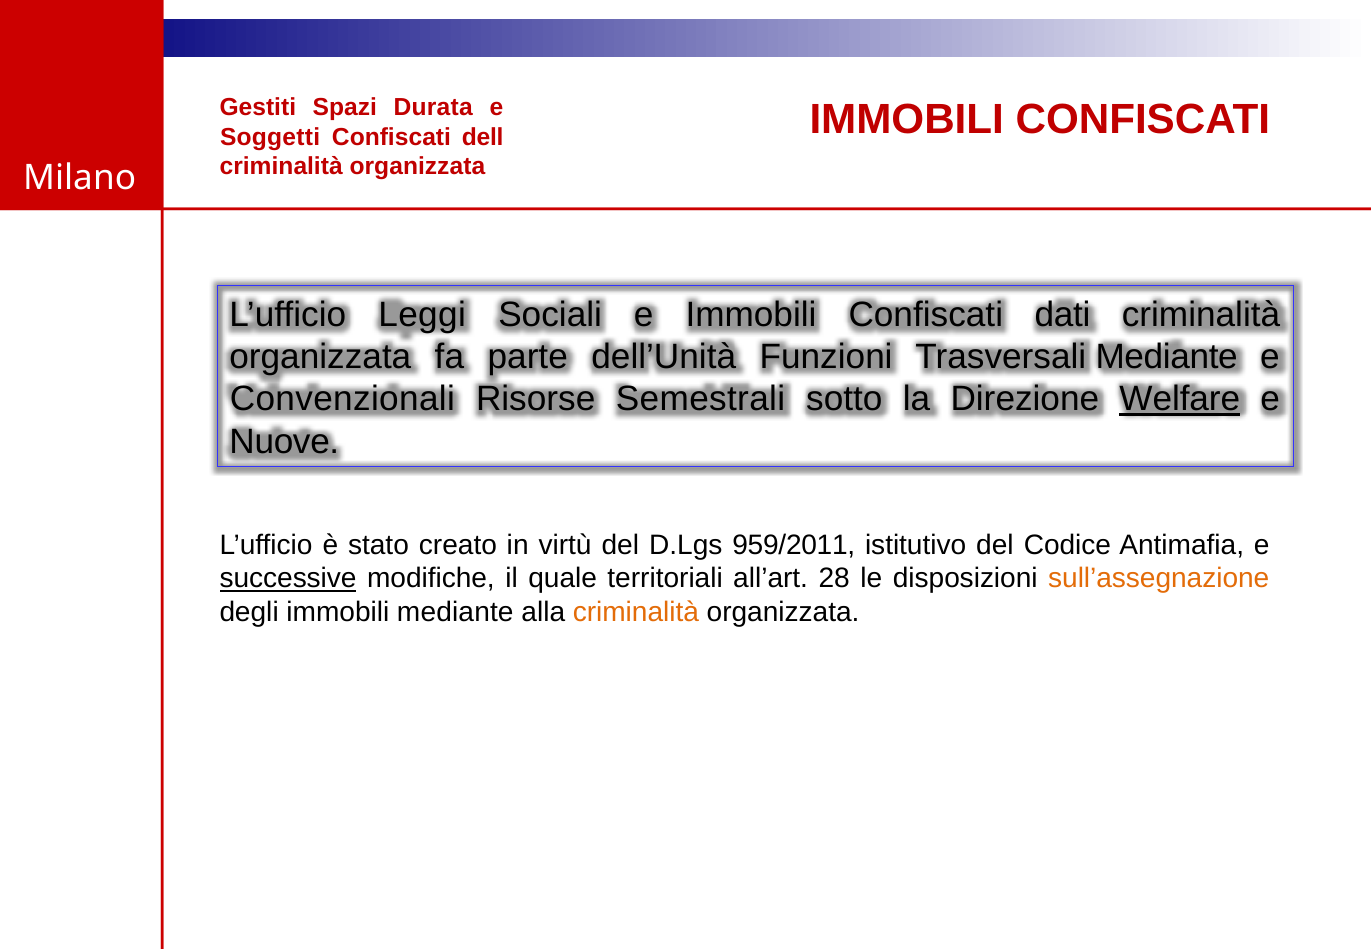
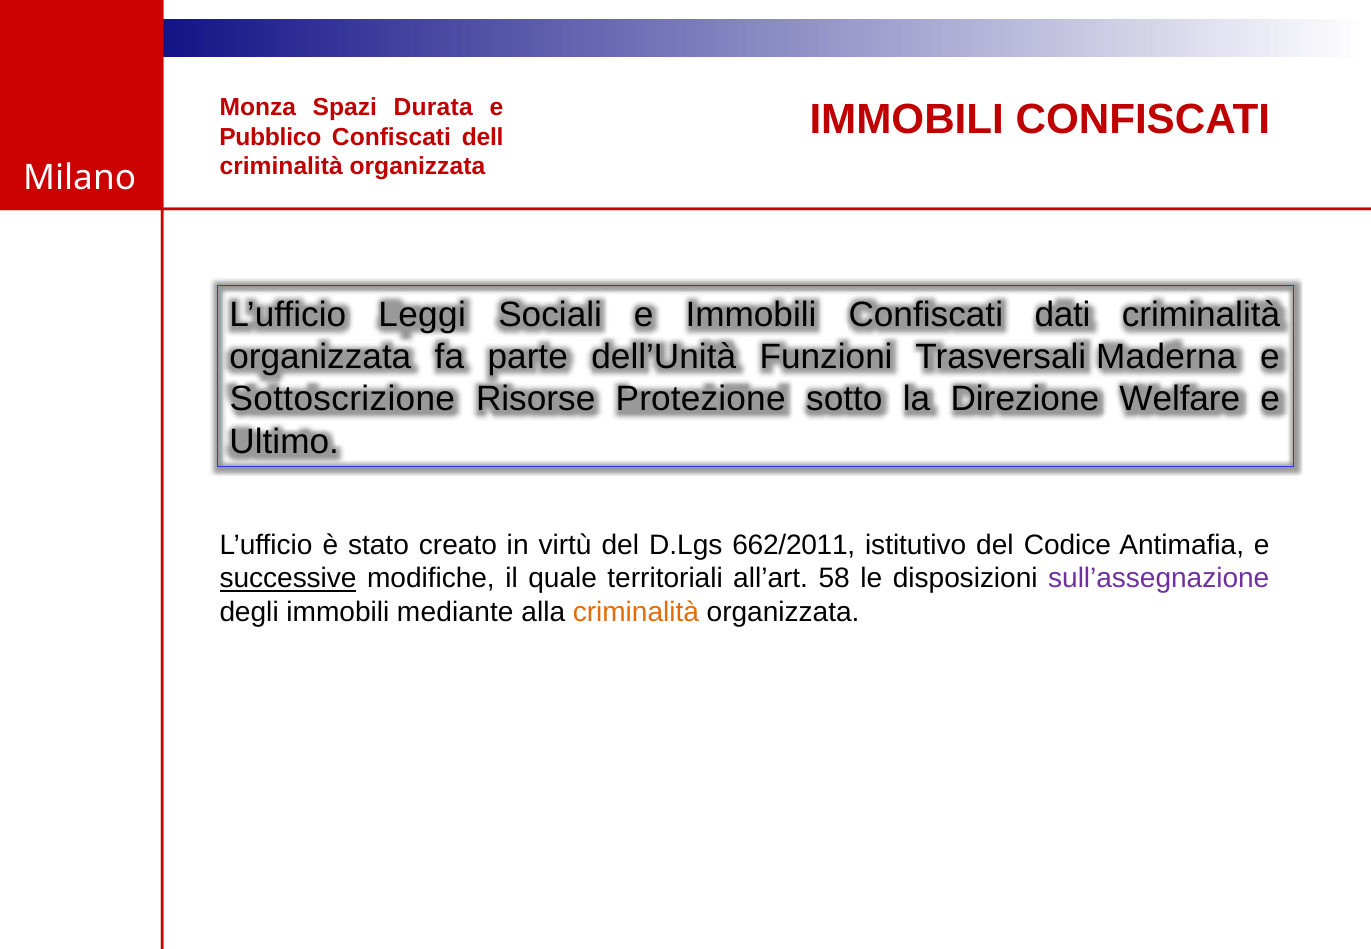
Gestiti: Gestiti -> Monza (258, 107)
Soggetti: Soggetti -> Pubblico (270, 137)
Trasversali Mediante: Mediante -> Maderna (1166, 357)
Convenzionali: Convenzionali -> Sottoscrizione (342, 399)
Semestrali: Semestrali -> Protezione (701, 399)
Welfare underline: present -> none (1180, 399)
Nuove: Nuove -> Ultimo (284, 442)
959/2011: 959/2011 -> 662/2011 (794, 545)
28: 28 -> 58 (834, 579)
sull’assegnazione colour: orange -> purple (1159, 579)
